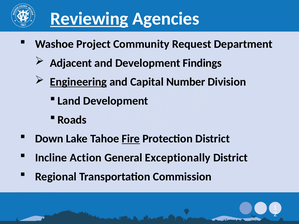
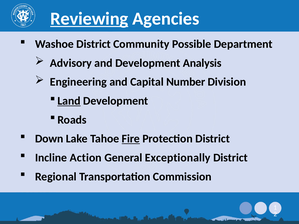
Washoe Project: Project -> District (94, 44)
Request: Request -> Possible (192, 44)
Adjacent: Adjacent -> Advisory (71, 63)
Findings: Findings -> Analysis (202, 63)
Engineering underline: present -> none (78, 82)
Land underline: none -> present (69, 101)
